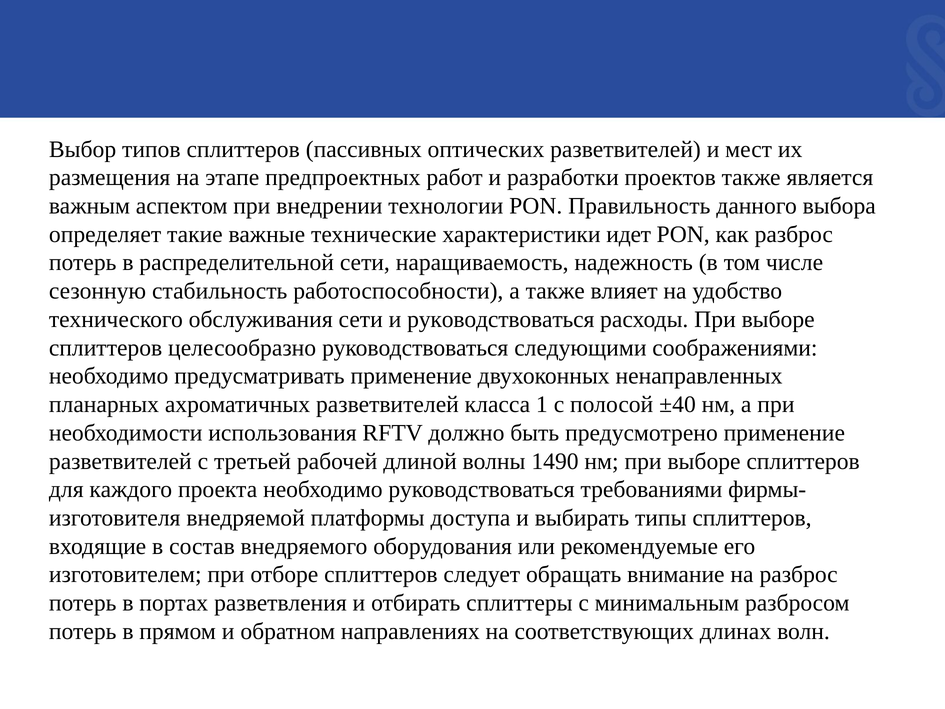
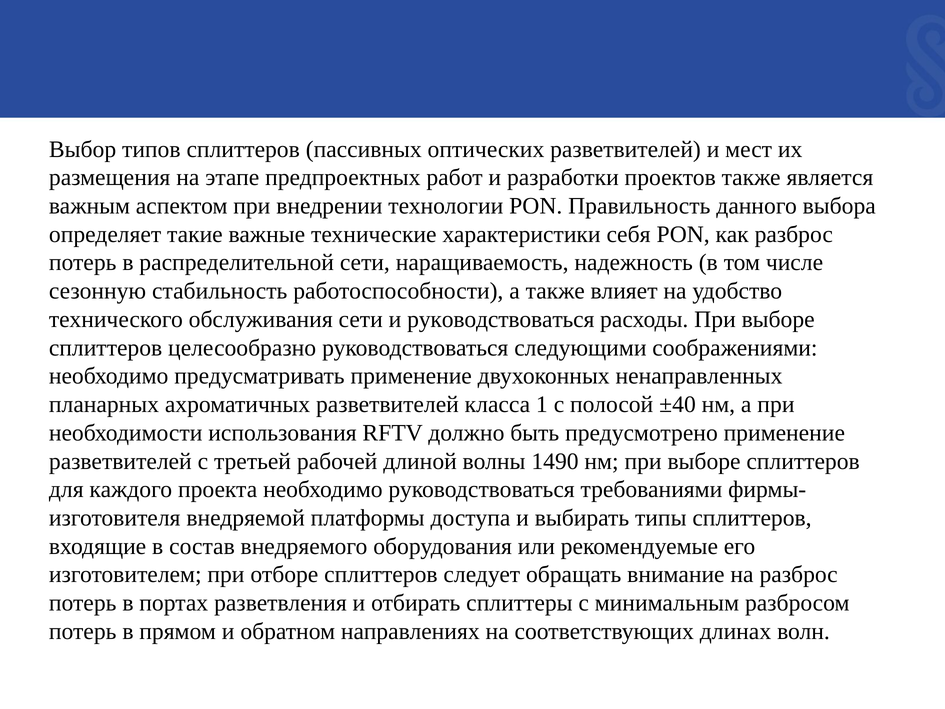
идет: идет -> себя (629, 234)
